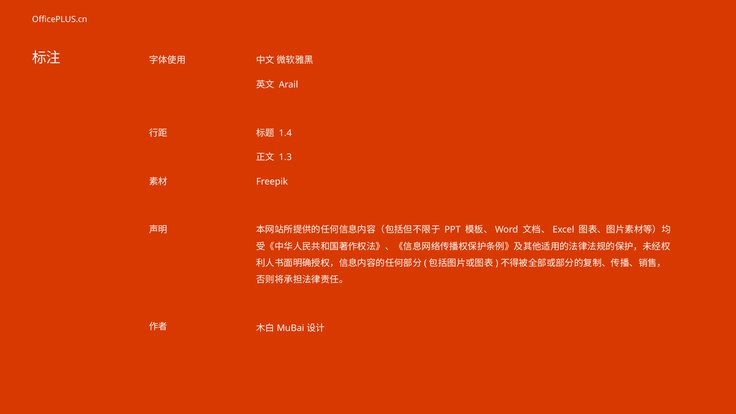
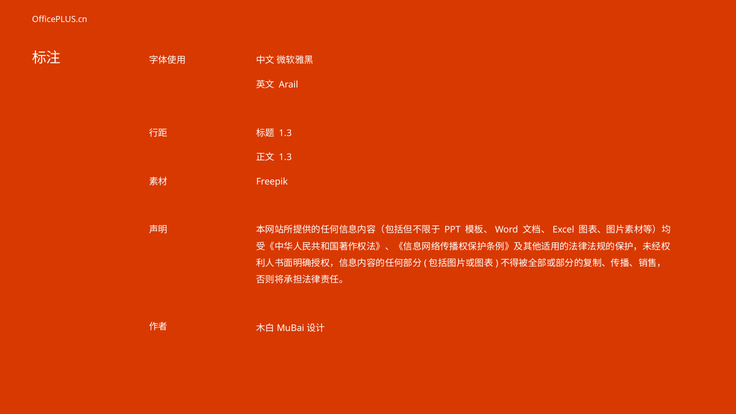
1.4: 1.4 -> 1.3 (285, 133)
